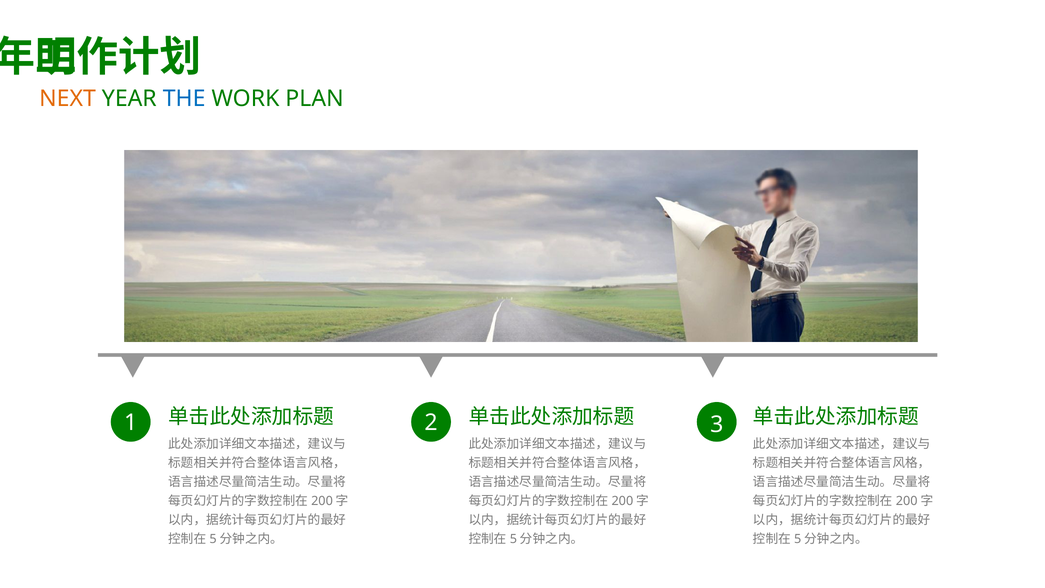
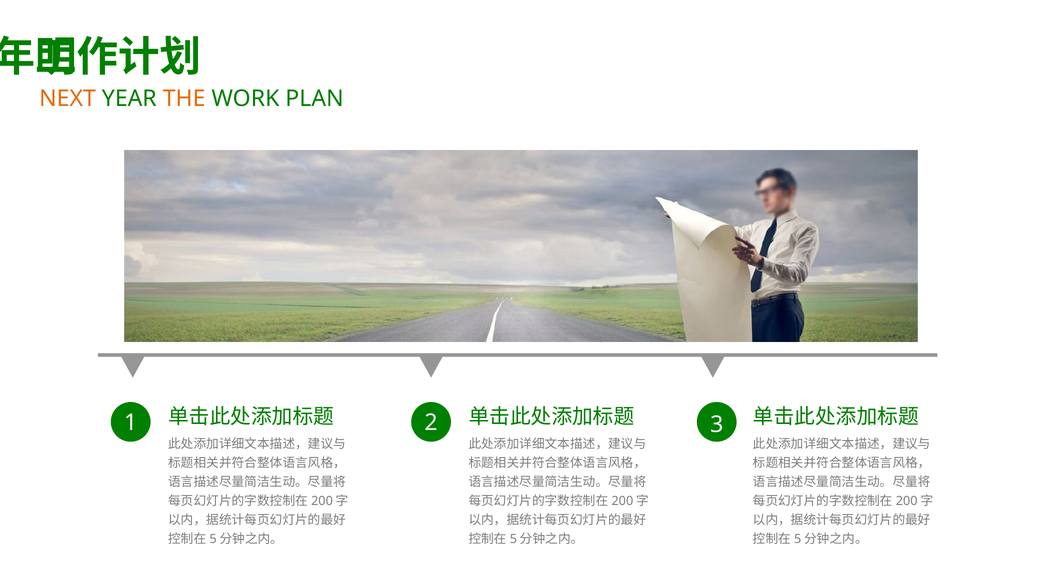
THE colour: blue -> orange (184, 99)
